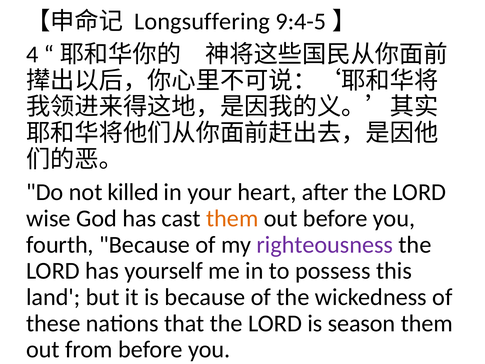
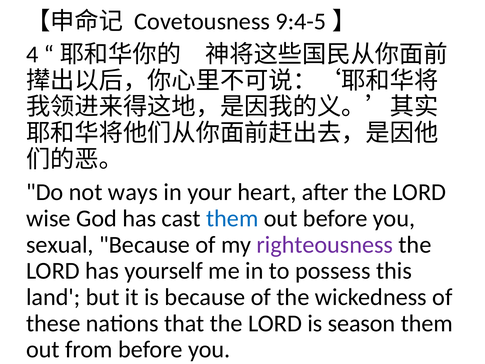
Longsuffering: Longsuffering -> Covetousness (202, 21)
killed: killed -> ways (133, 192)
them colour: orange -> blue (232, 218)
fourth: fourth -> sexual (60, 245)
